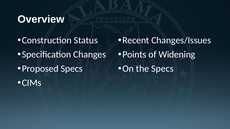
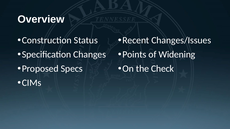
the Specs: Specs -> Check (163, 69)
